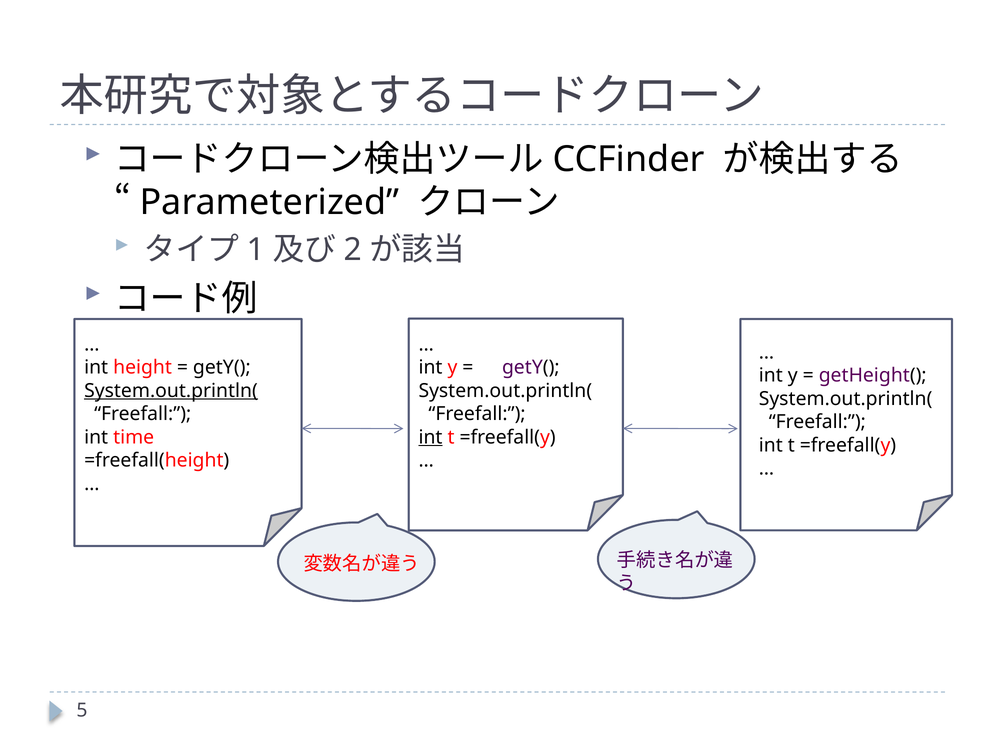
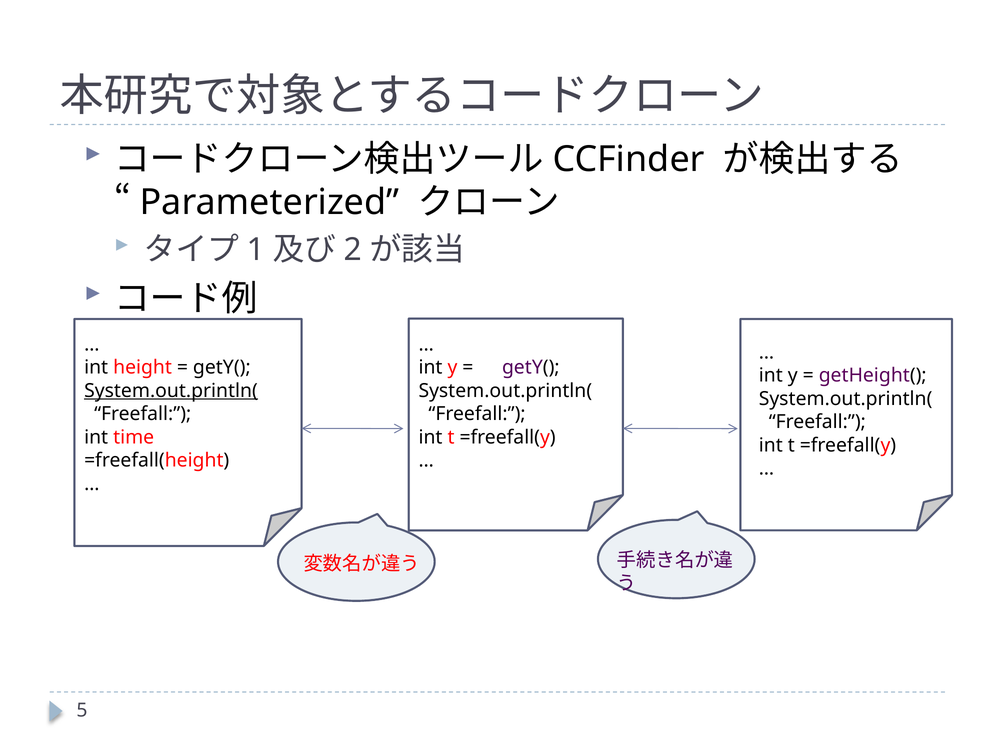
int underline: present -> none (430, 437)
